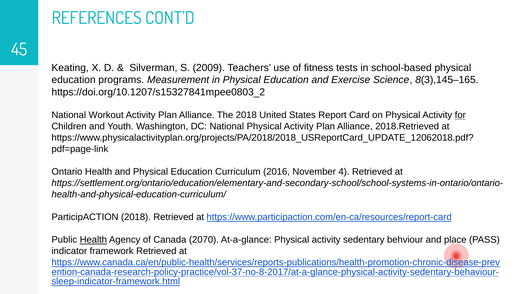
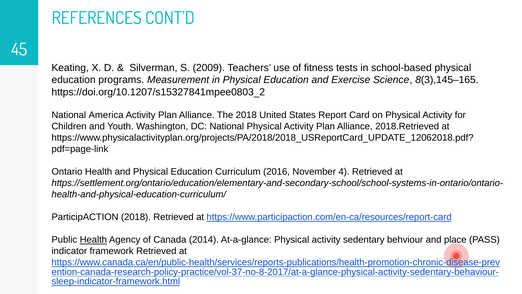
Workout: Workout -> America (106, 115)
for underline: present -> none (460, 115)
2070: 2070 -> 2014 (204, 240)
